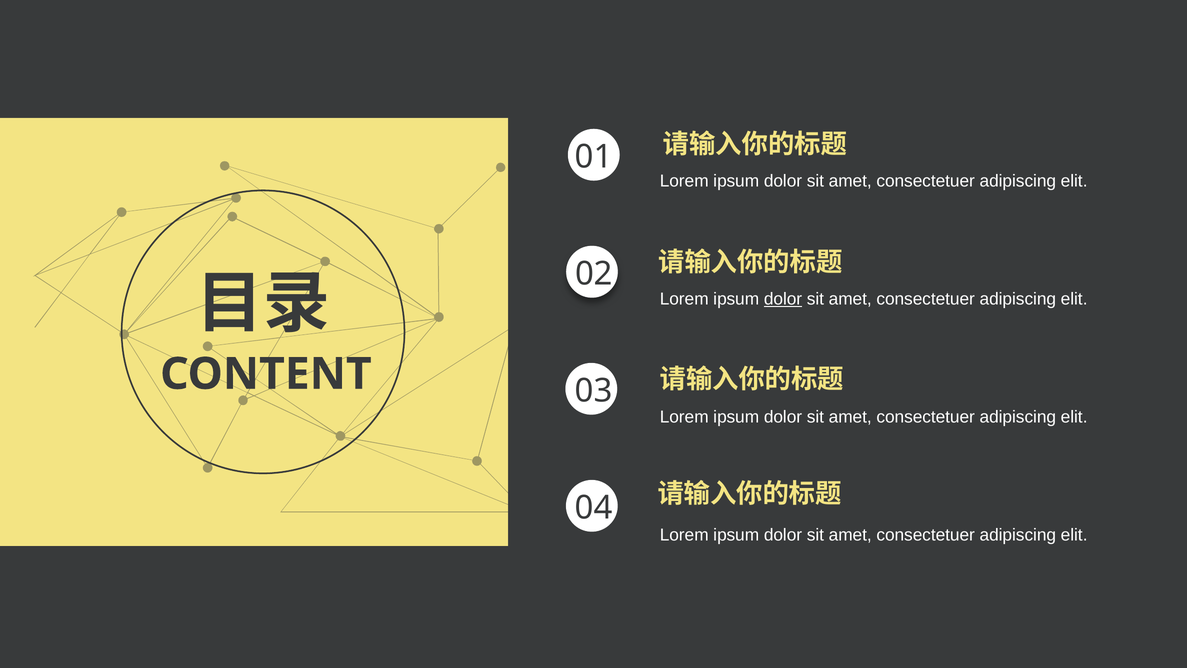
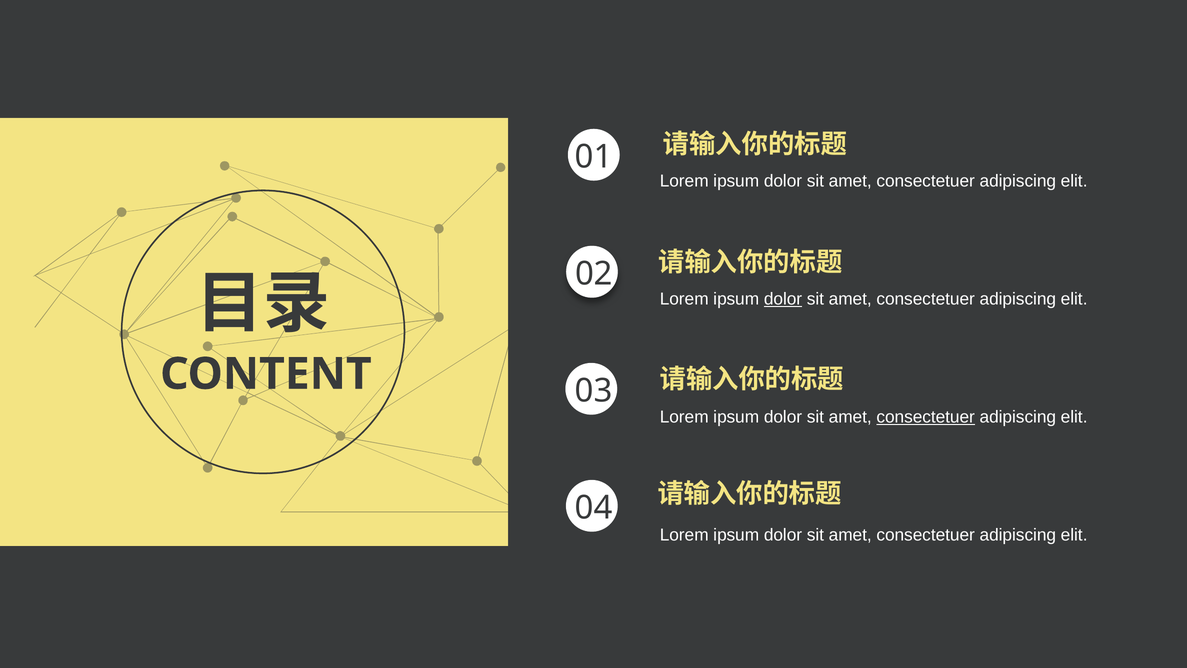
consectetuer underline: none -> present (926, 417)
